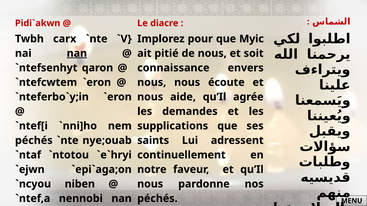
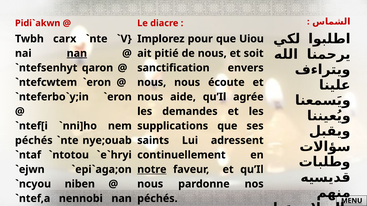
Myic: Myic -> Uiou (251, 39)
connaissance: connaissance -> sanctification (173, 68)
notre underline: none -> present (152, 170)
